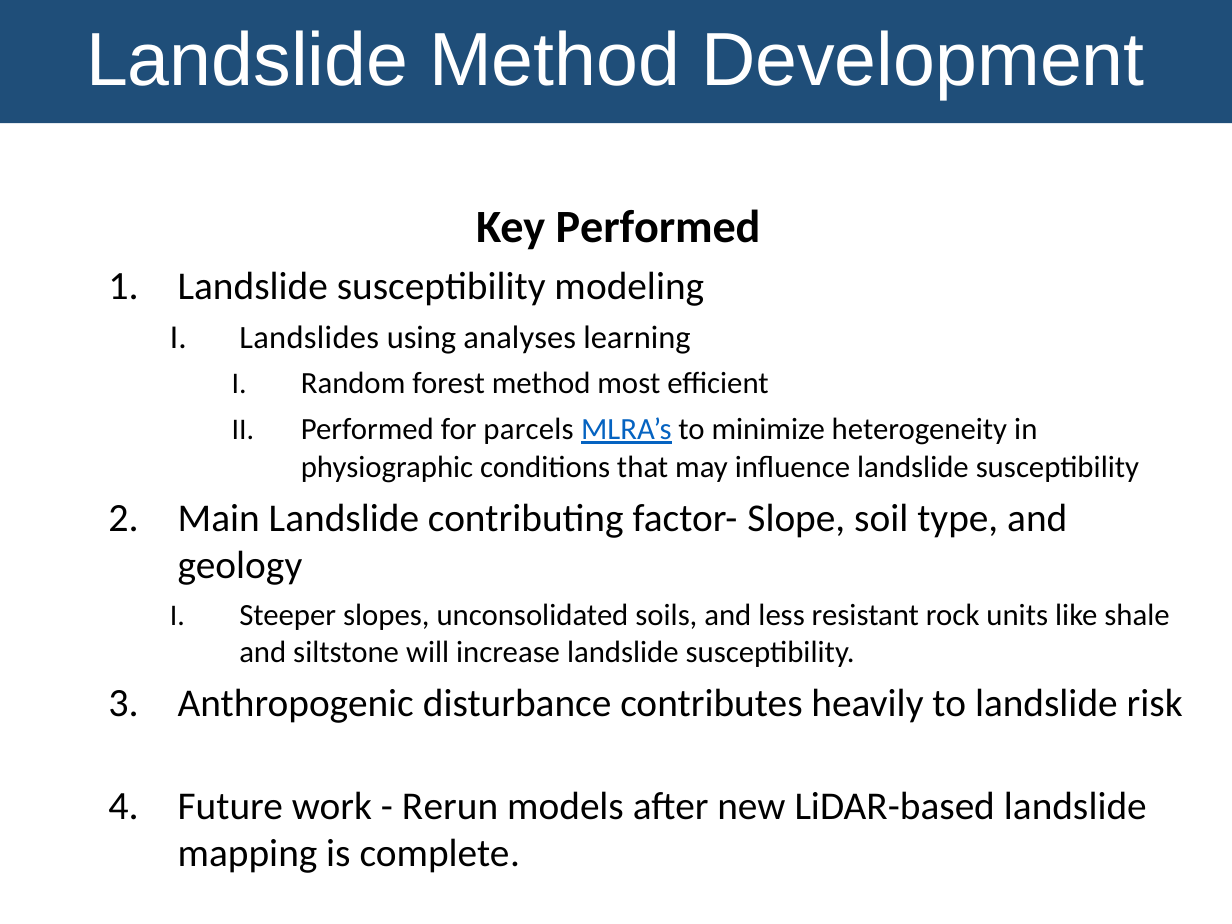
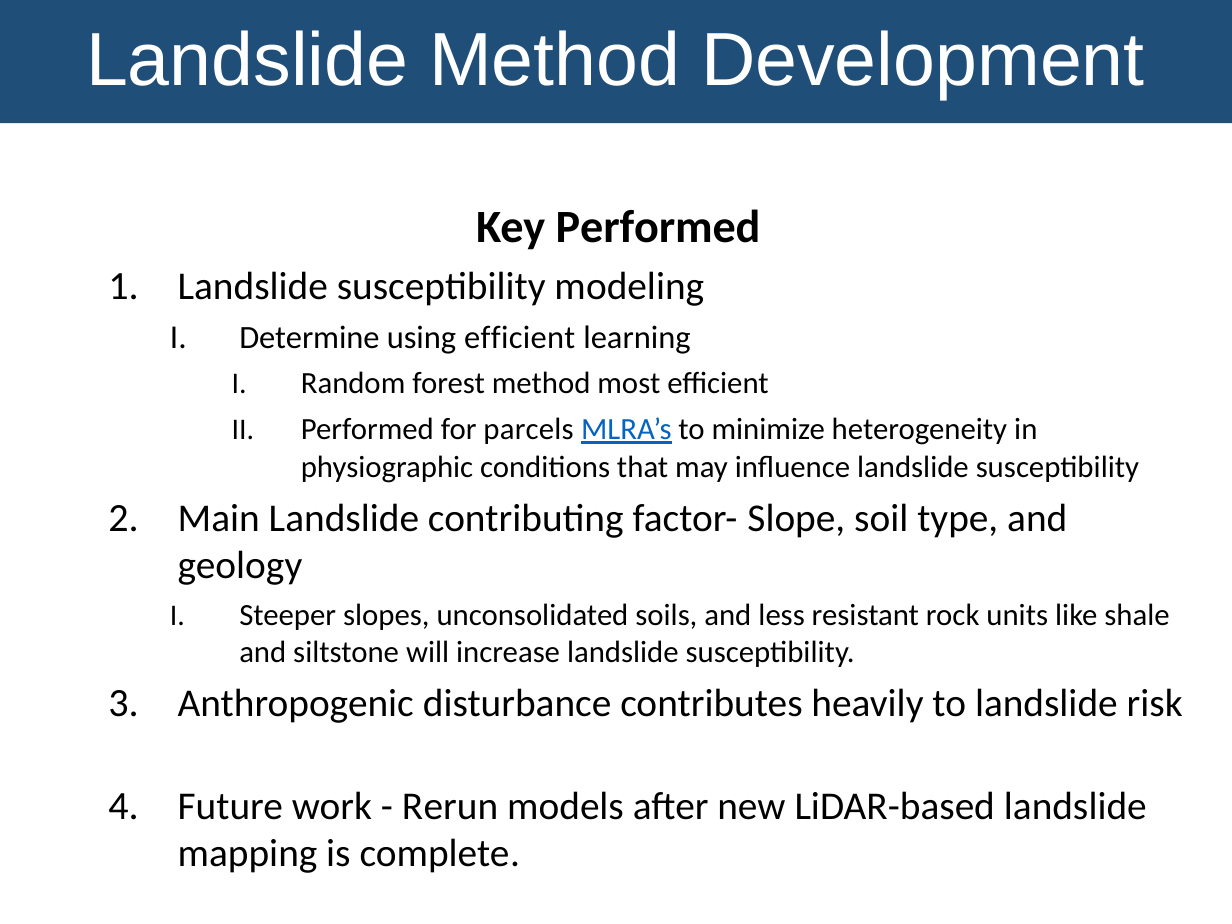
Landslides: Landslides -> Determine (309, 337)
using analyses: analyses -> efficient (520, 337)
